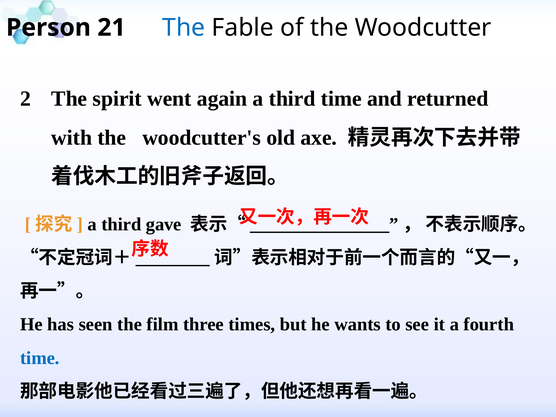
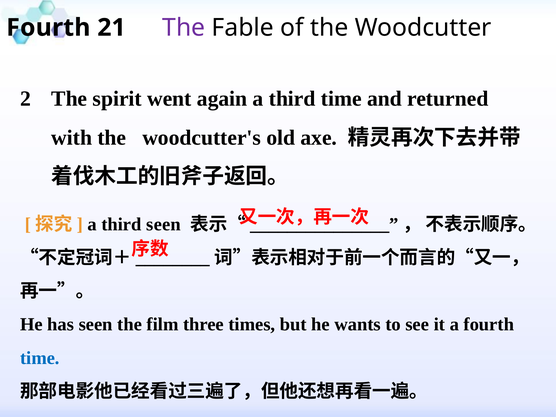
Person: Person -> Fourth (48, 28)
The colour: blue -> purple (184, 28)
third gave: gave -> seen (164, 224)
